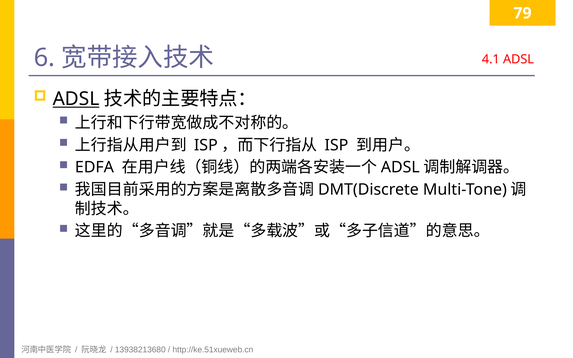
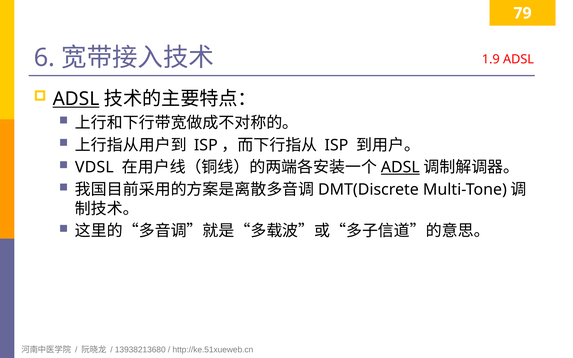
4.1: 4.1 -> 1.9 (491, 59)
EDFA: EDFA -> VDSL (94, 167)
ADSL underline: none -> present (400, 167)
